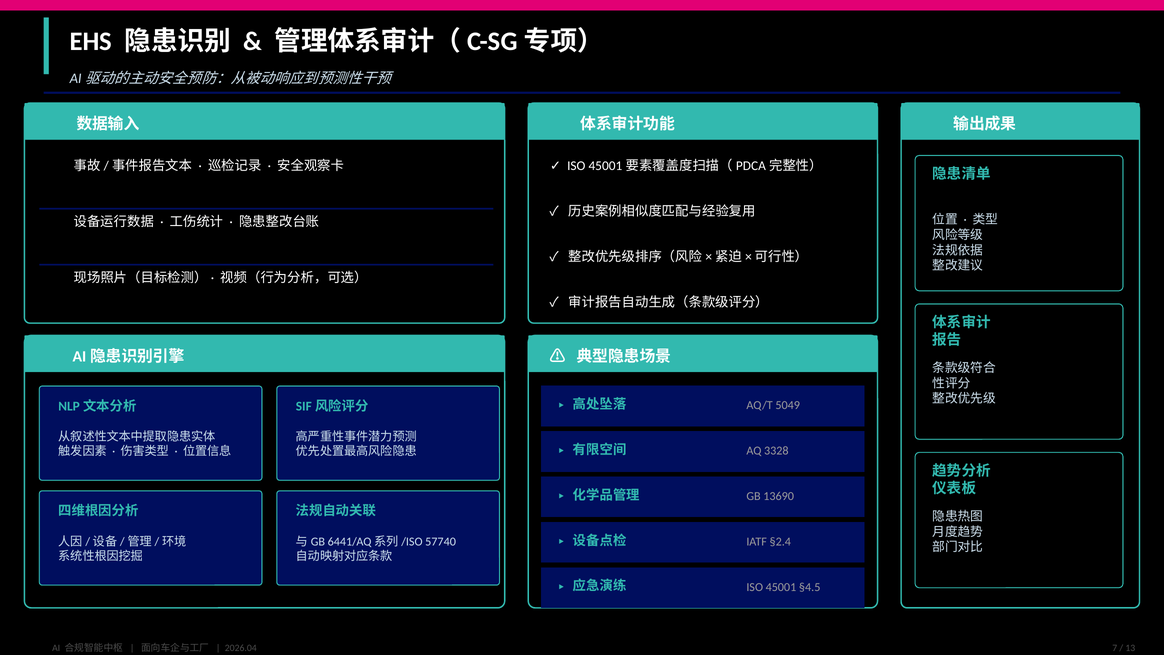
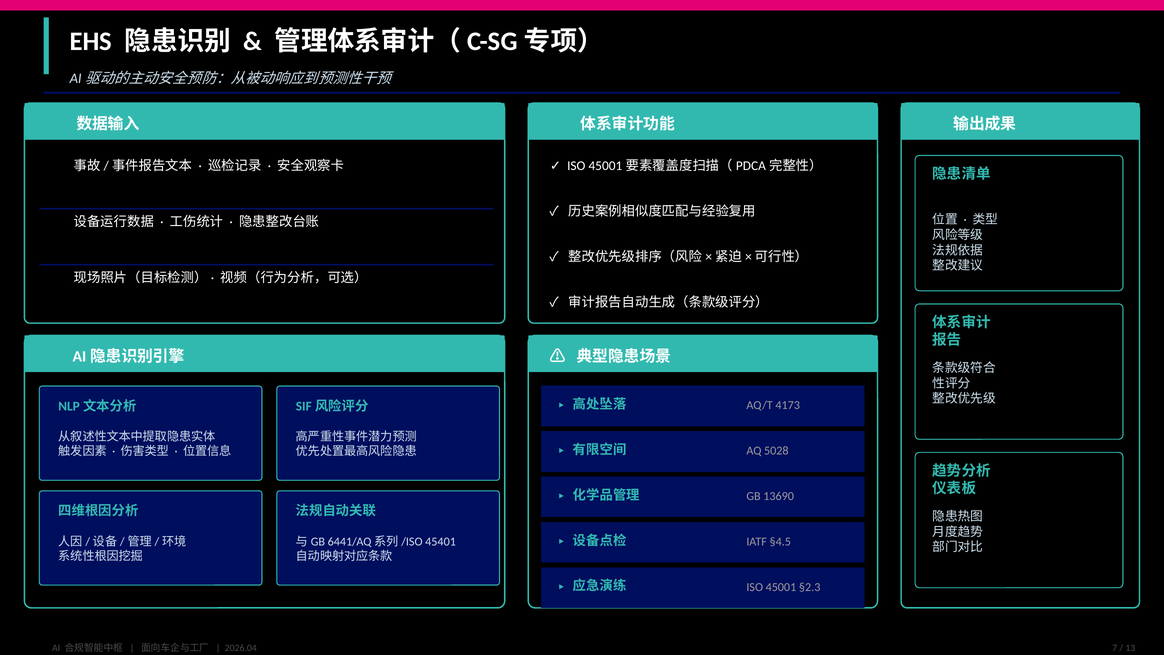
5049: 5049 -> 4173 (788, 405)
3328: 3328 -> 5028 (776, 451)
§2.4: §2.4 -> §4.5 (780, 542)
57740: 57740 -> 45401 (441, 542)
§4.5: §4.5 -> §2.3 (810, 587)
